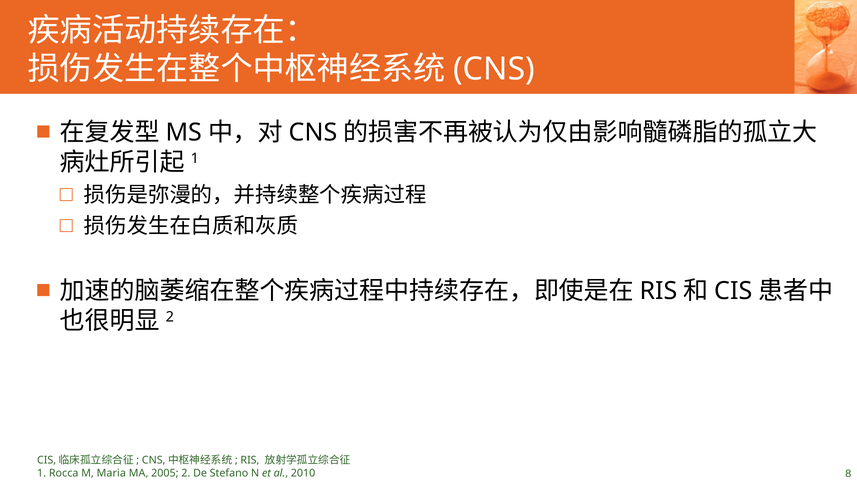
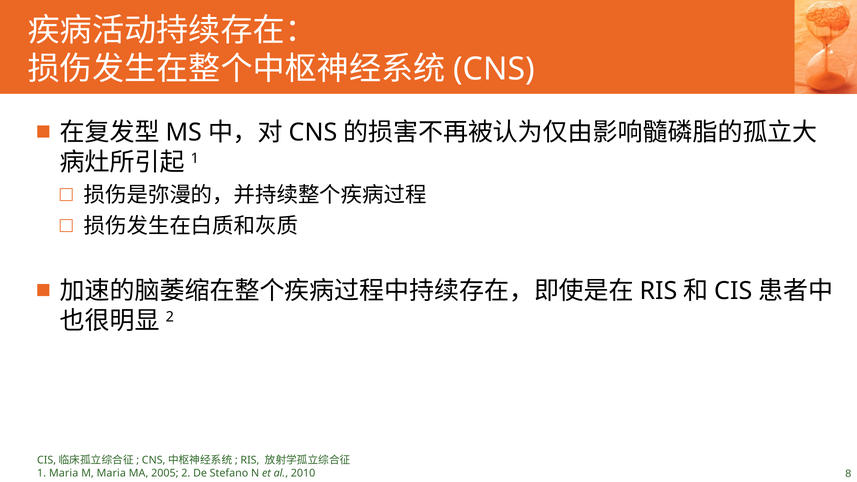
1 Rocca: Rocca -> Maria (64, 473)
